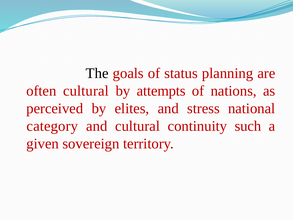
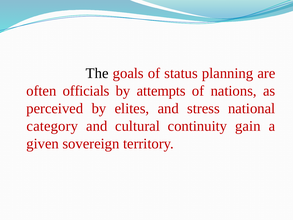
often cultural: cultural -> officials (86, 91)
such: such -> gain (248, 126)
